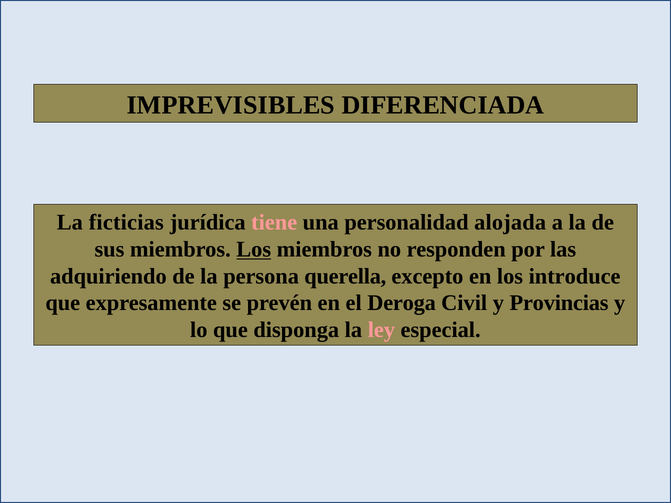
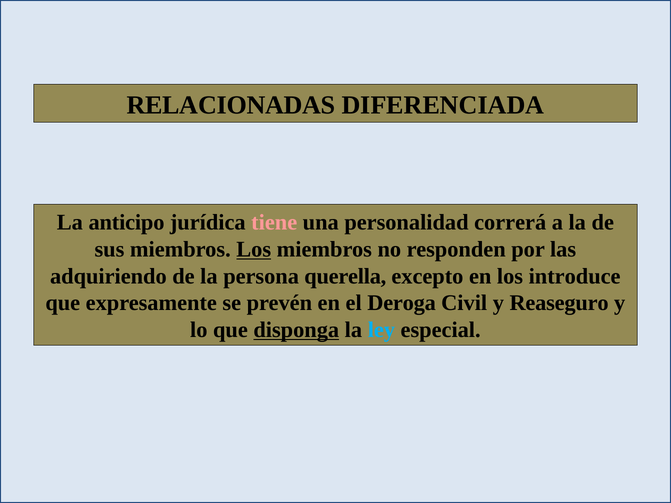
IMPREVISIBLES: IMPREVISIBLES -> RELACIONADAS (231, 105)
ficticias: ficticias -> anticipo (126, 223)
alojada: alojada -> correrá (510, 223)
Provincias: Provincias -> Reaseguro (559, 303)
disponga underline: none -> present (296, 330)
ley colour: pink -> light blue (381, 330)
